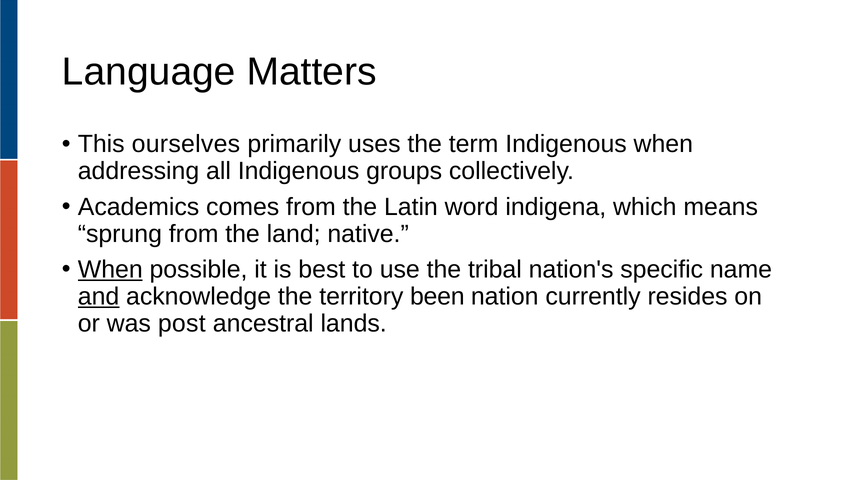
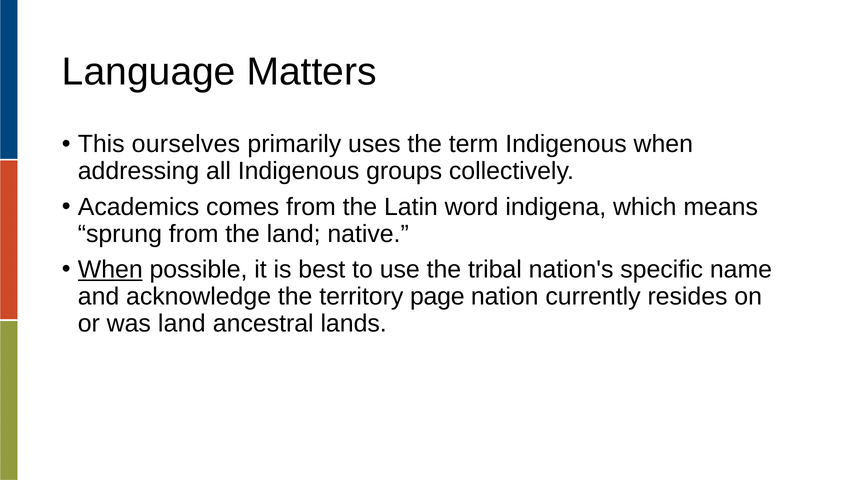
and underline: present -> none (99, 296)
been: been -> page (437, 296)
was post: post -> land (182, 323)
